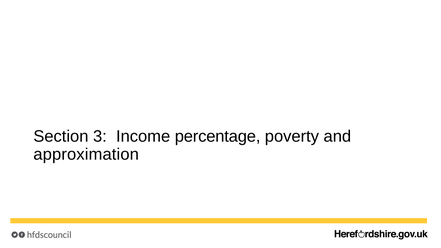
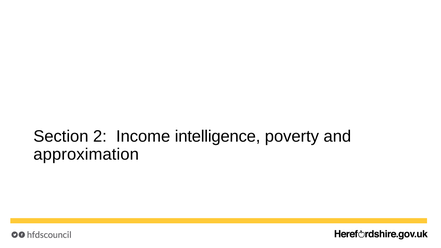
3: 3 -> 2 (100, 136)
percentage: percentage -> intelligence (218, 136)
